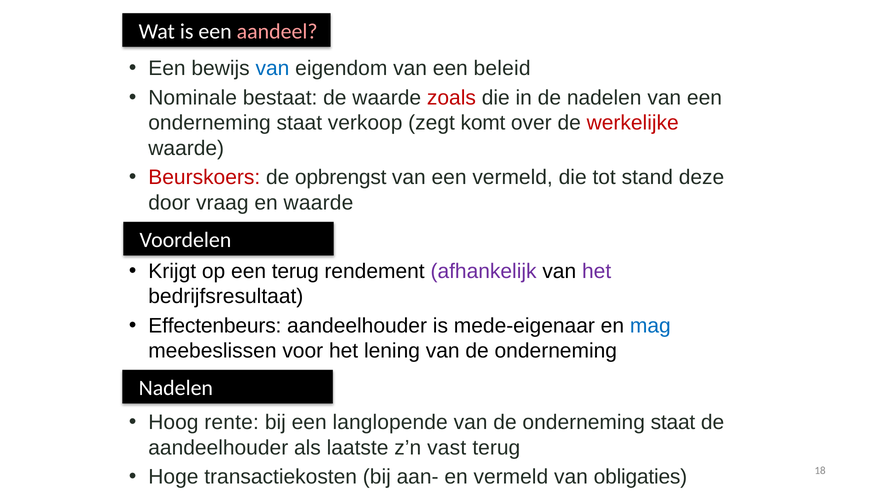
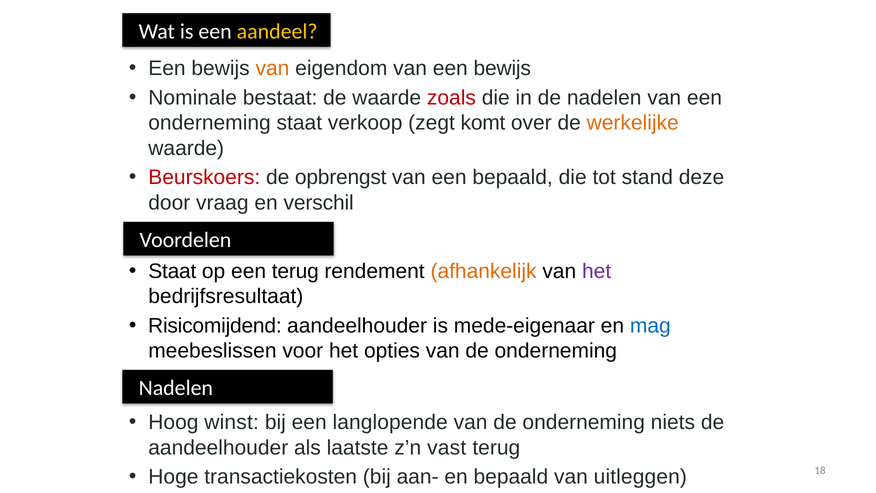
aandeel colour: pink -> yellow (277, 32)
van colour: blue -> orange (272, 68)
van een beleid: beleid -> bewijs (502, 68)
werkelijke colour: red -> orange (633, 123)
een vermeld: vermeld -> bepaald (513, 177)
en waarde: waarde -> verschil (319, 203)
Krijgt: Krijgt -> Staat (172, 271)
afhankelijk colour: purple -> orange (484, 271)
Effectenbeurs: Effectenbeurs -> Risicomijdend (215, 326)
lening: lening -> opties (392, 351)
rente: rente -> winst (232, 422)
de onderneming staat: staat -> niets (673, 422)
en vermeld: vermeld -> bepaald (511, 477)
obligaties: obligaties -> uitleggen (640, 477)
